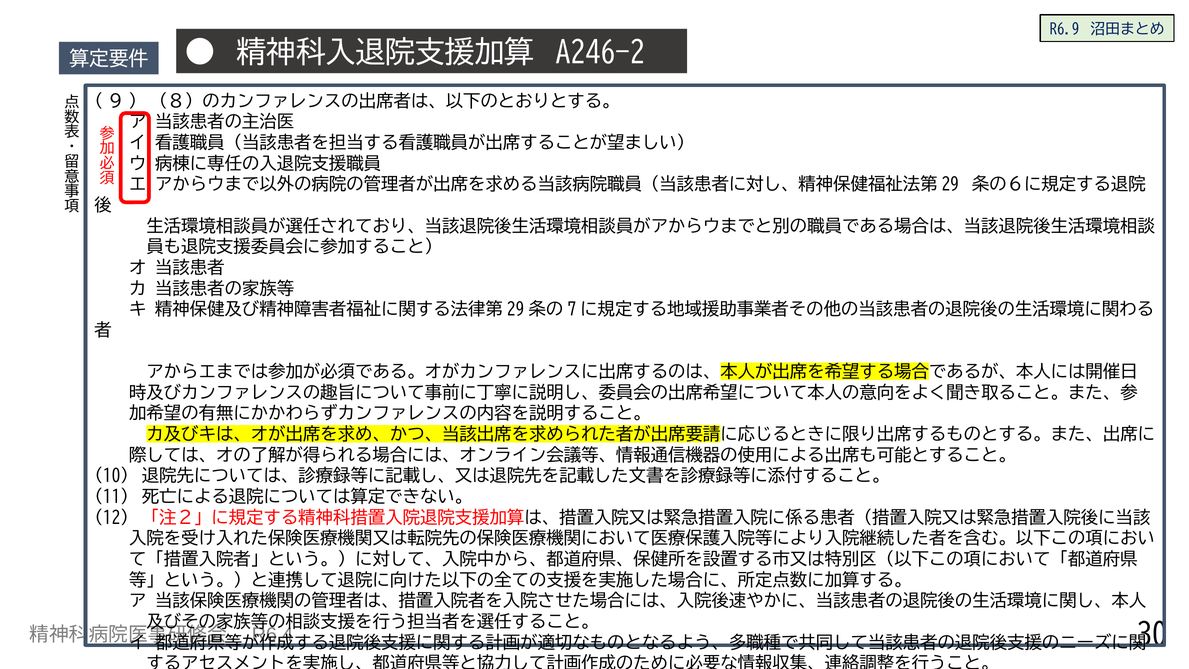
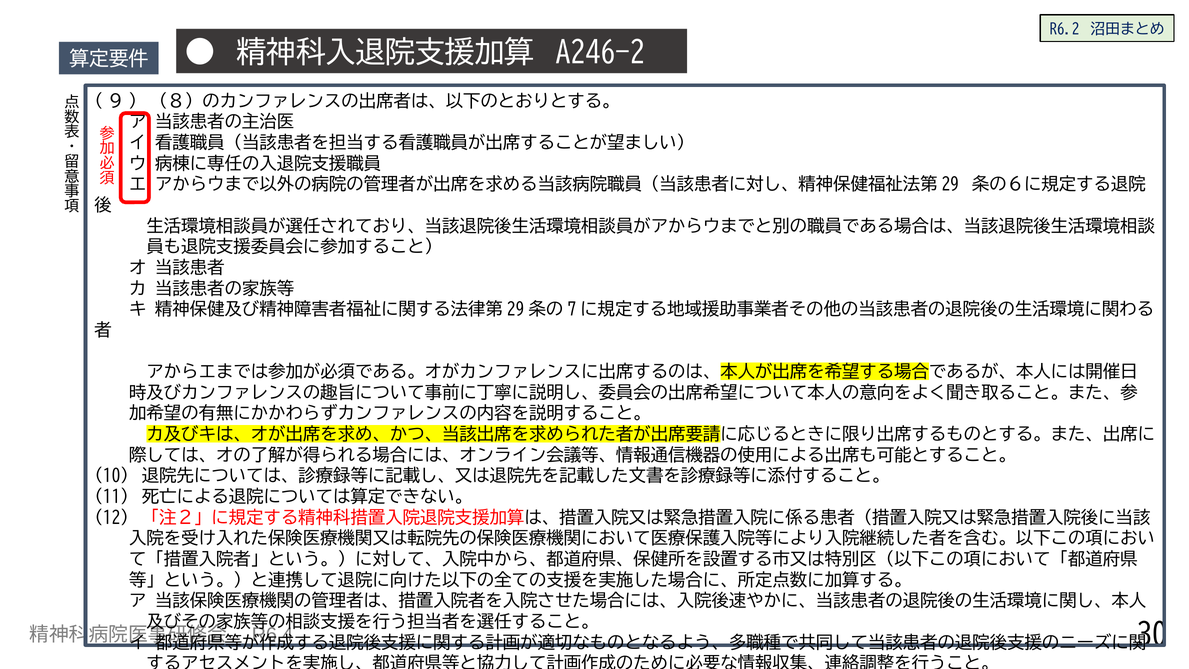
R6.9: R6.9 -> R6.2 (1065, 29)
